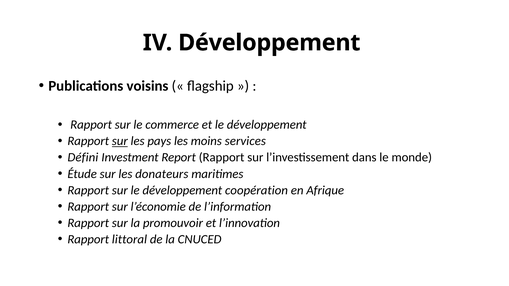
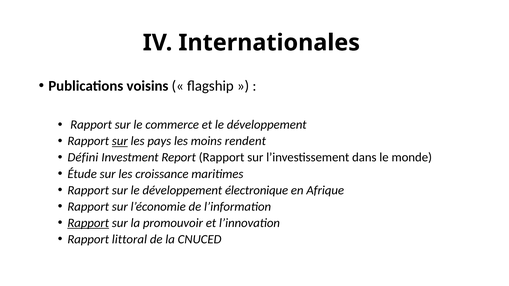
IV Développement: Développement -> Internationales (269, 43)
services: services -> rendent (245, 141)
donateurs: donateurs -> croissance (162, 174)
coopération: coopération -> électronique (257, 190)
Rapport underline: none -> present (88, 223)
